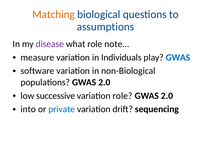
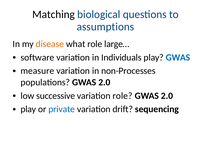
Matching colour: orange -> black (54, 14)
disease colour: purple -> orange (50, 44)
note…: note… -> large… (117, 44)
measure: measure -> software (37, 57)
software: software -> measure (37, 70)
non-Biological: non-Biological -> non-Processes (128, 70)
into: into -> play (28, 109)
